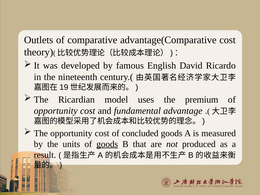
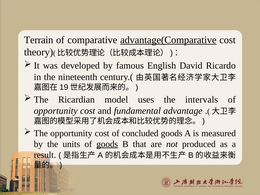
Outlets: Outlets -> Terrain (39, 40)
advantage(Comparative underline: none -> present (168, 40)
premium: premium -> intervals (202, 100)
